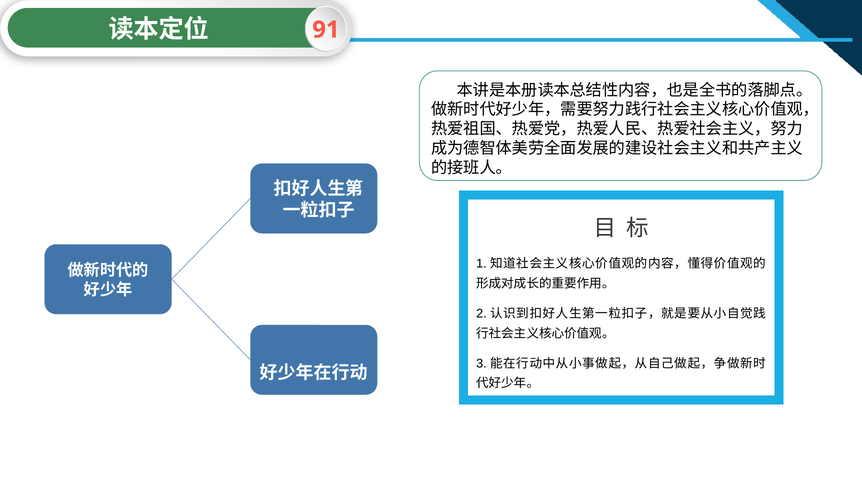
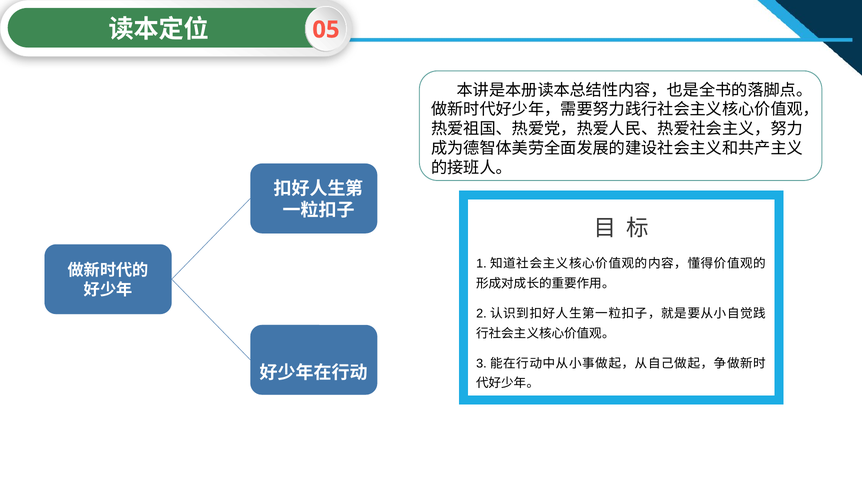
91: 91 -> 05 (326, 30)
